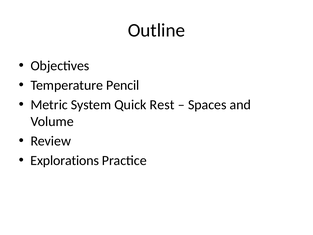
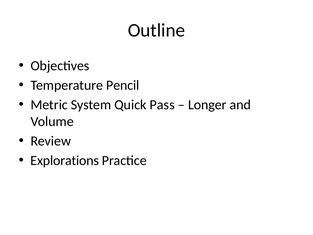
Rest: Rest -> Pass (162, 105)
Spaces: Spaces -> Longer (207, 105)
